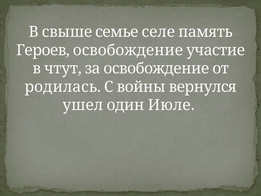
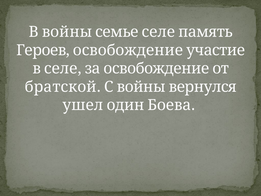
В свыше: свыше -> войны (67, 32)
в чтут: чтут -> селе (63, 68)
родилась: родилась -> братской (63, 87)
Июле: Июле -> Боева (171, 105)
